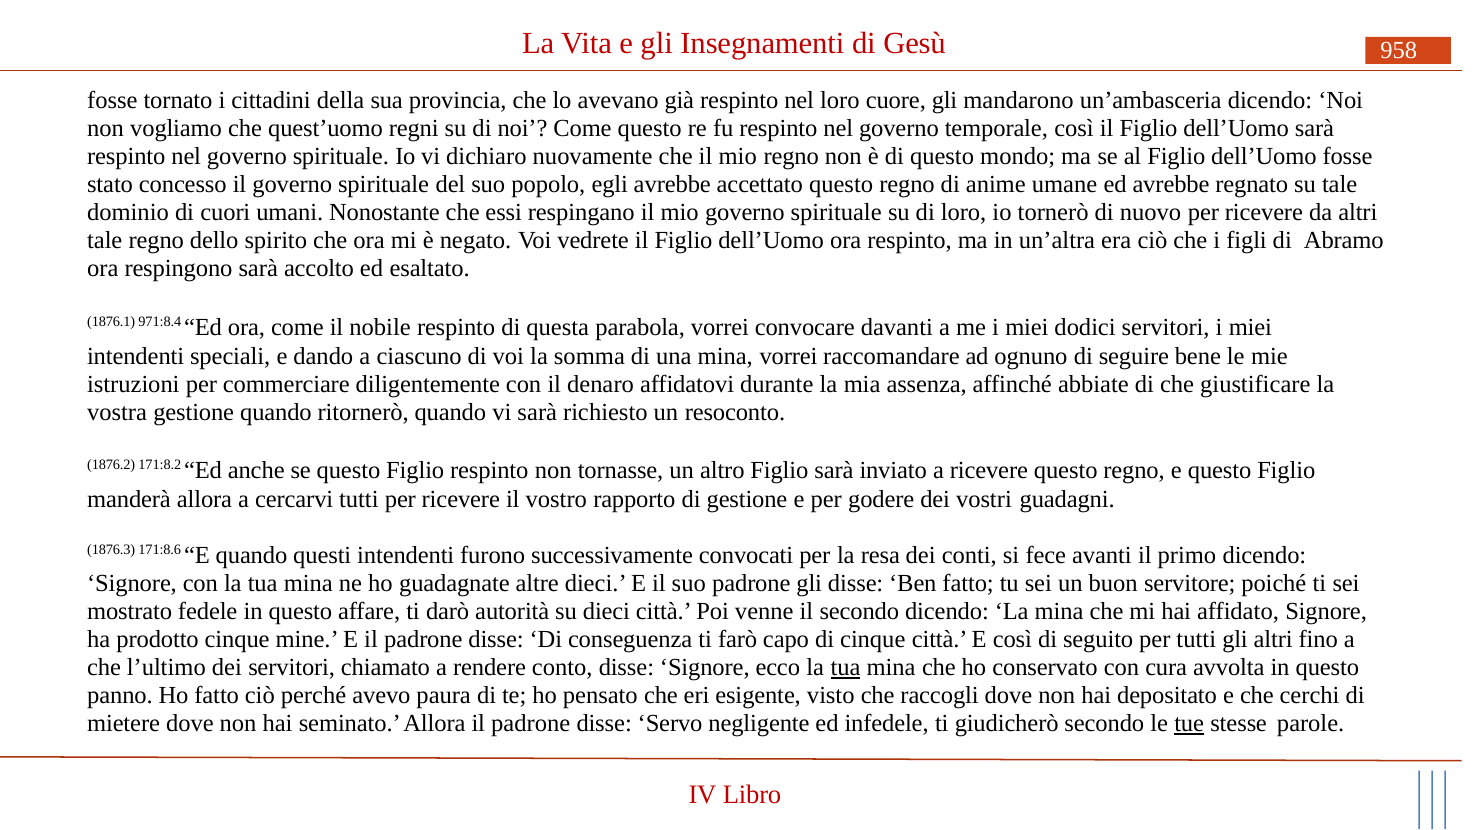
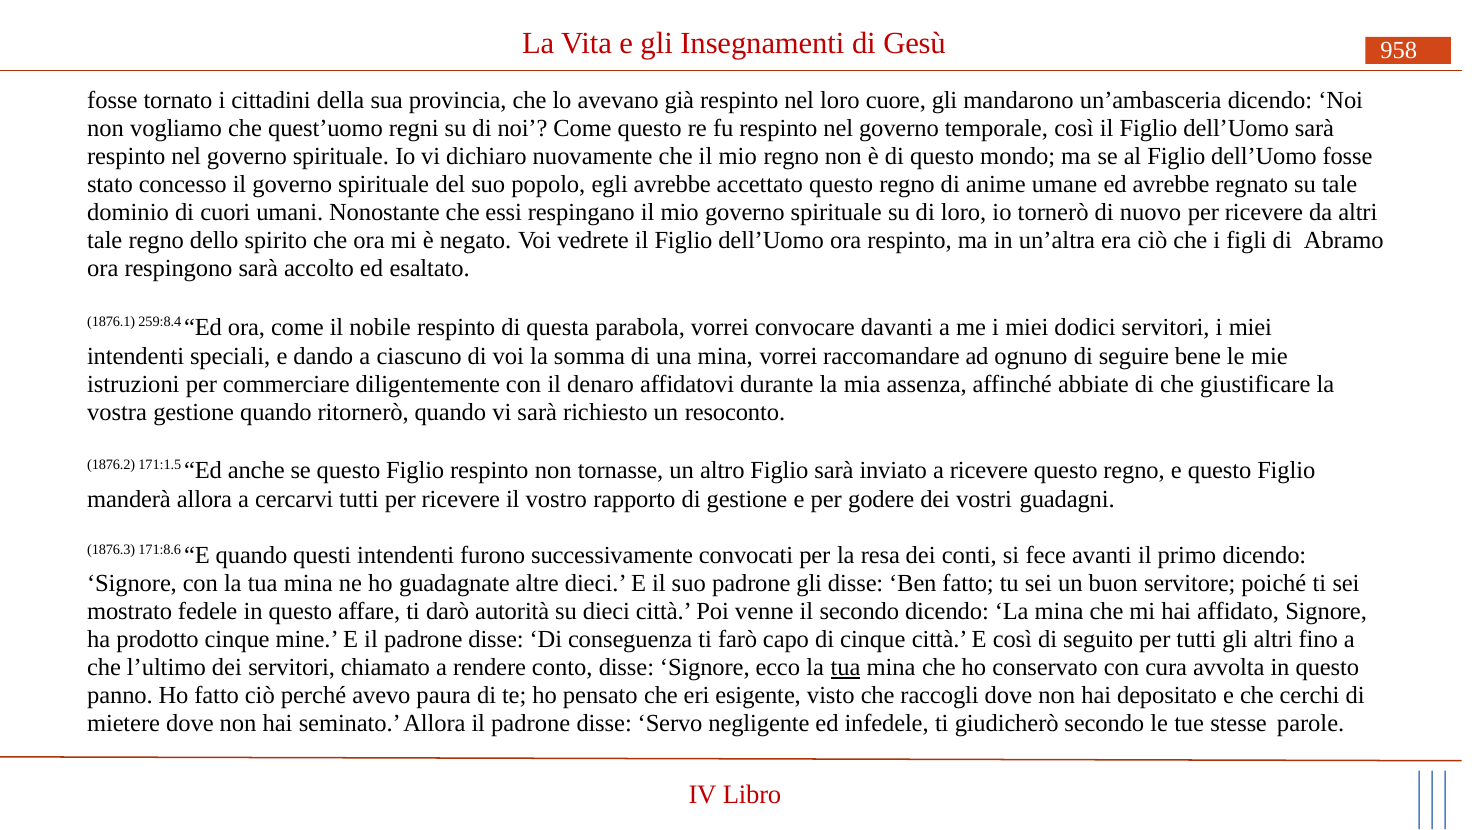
971:8.4: 971:8.4 -> 259:8.4 (160, 322)
171:8.2: 171:8.2 -> 171:1.5 (160, 465)
tue underline: present -> none (1189, 724)
